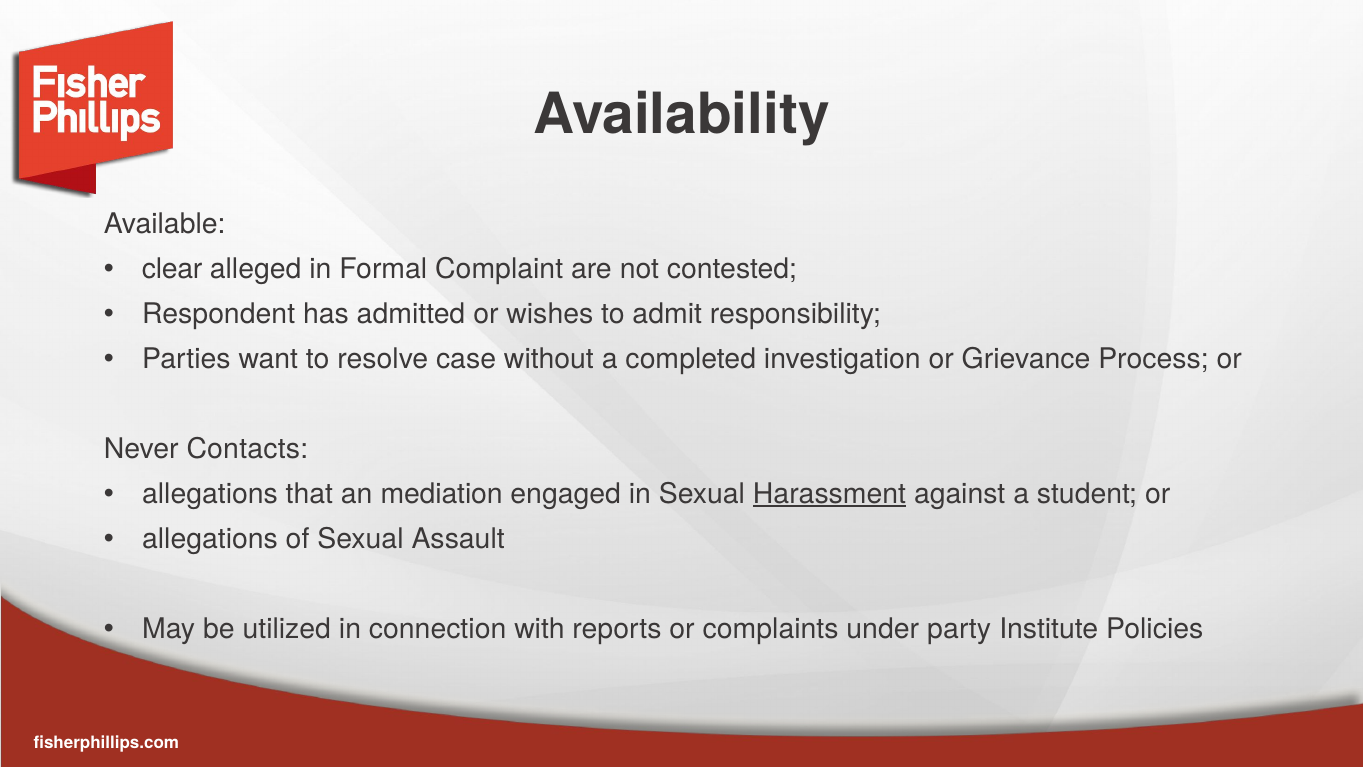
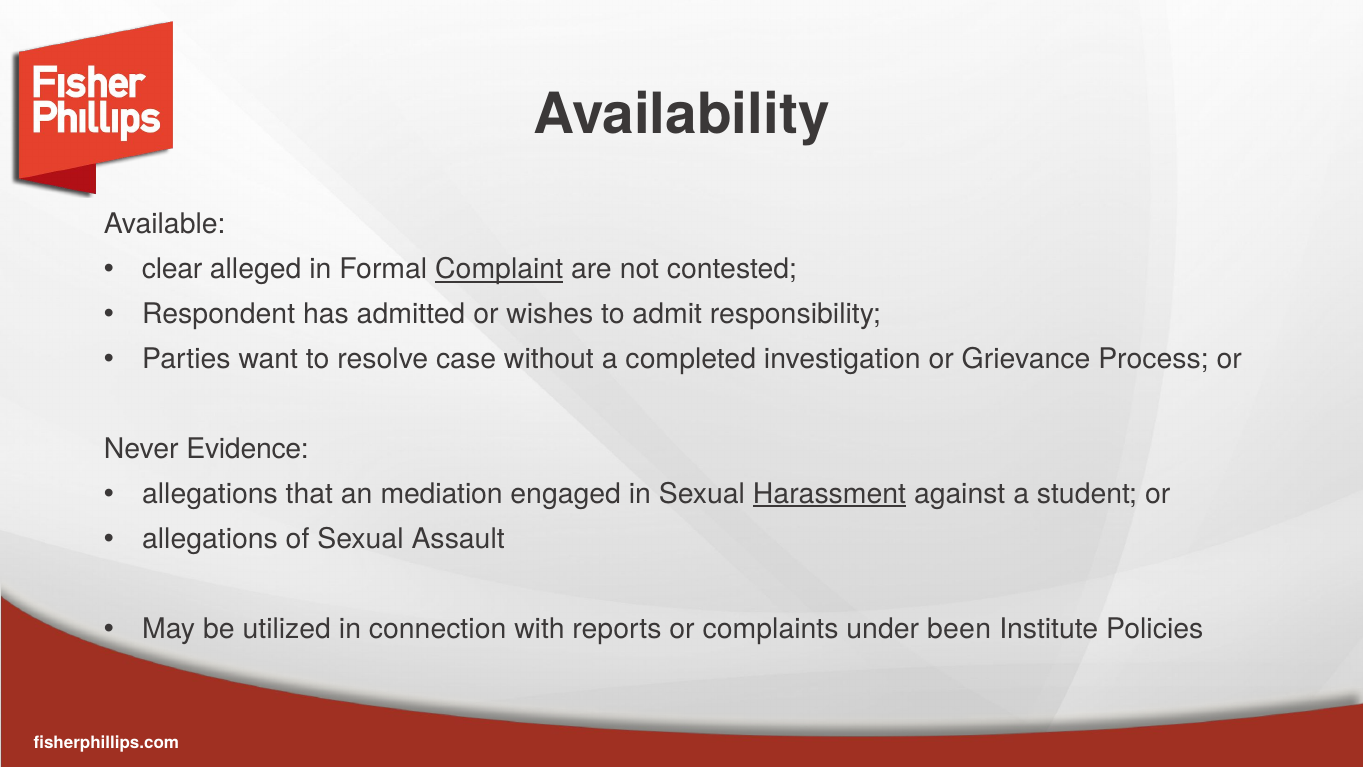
Complaint underline: none -> present (499, 269)
Contacts: Contacts -> Evidence (248, 449)
party: party -> been (959, 629)
